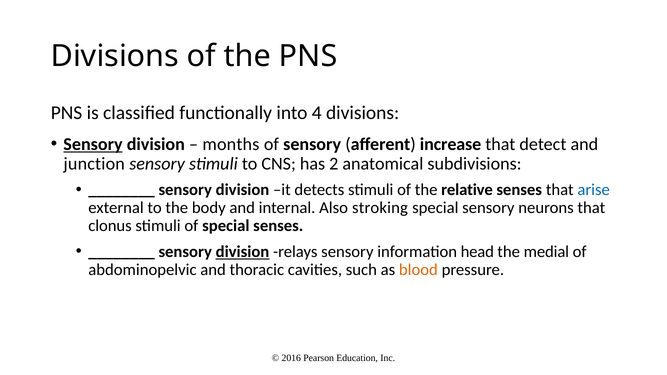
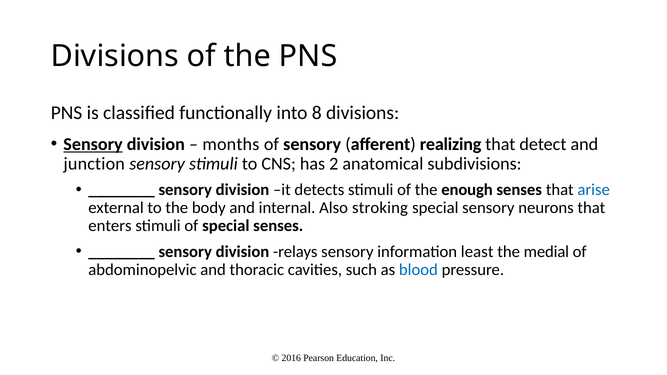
4: 4 -> 8 (317, 113)
increase: increase -> realizing (451, 144)
relative: relative -> enough (467, 190)
clonus: clonus -> enters (110, 226)
division underline: present -> none (243, 252)
head: head -> least (477, 252)
blood colour: orange -> blue (418, 270)
